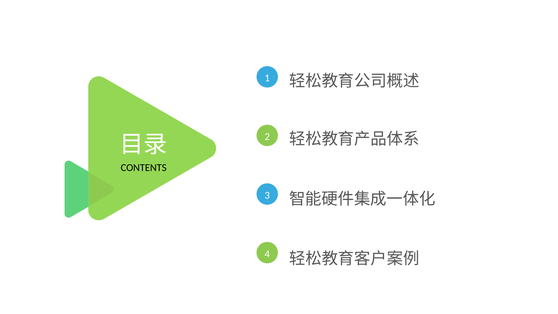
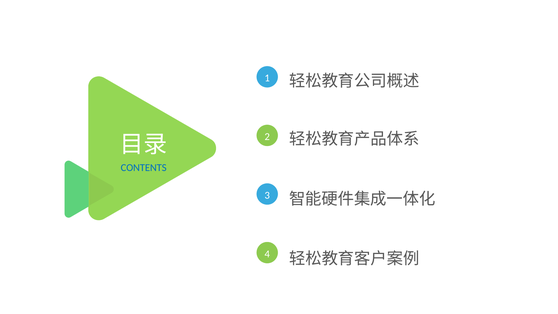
CONTENTS colour: black -> blue (144, 168)
